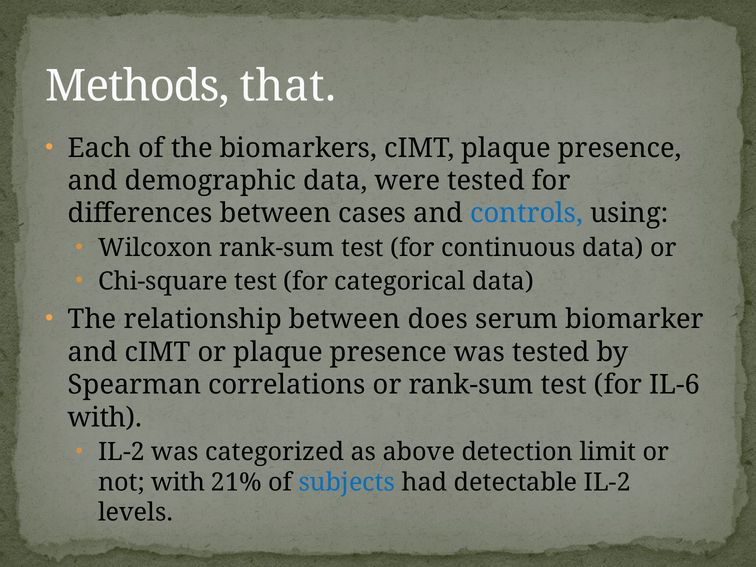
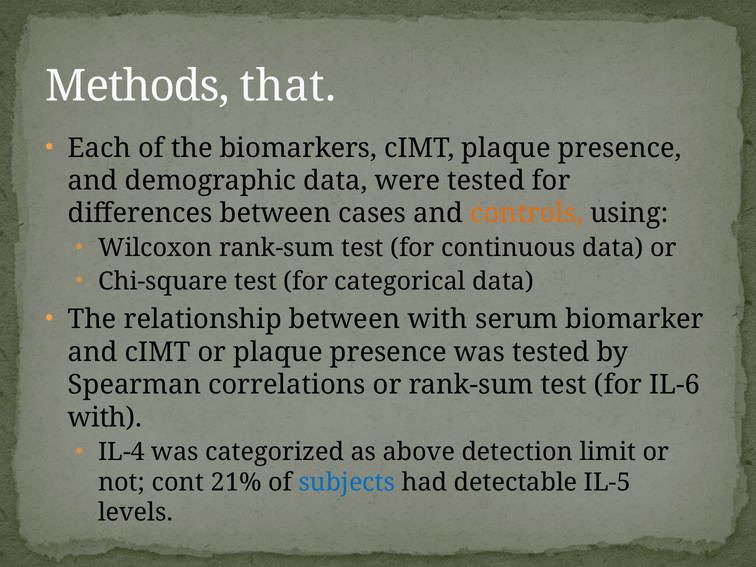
controls colour: blue -> orange (527, 213)
between does: does -> with (438, 319)
IL-2: IL-2 -> IL-4 (122, 452)
not with: with -> cont (178, 482)
detectable IL-2: IL-2 -> IL-5 (607, 482)
